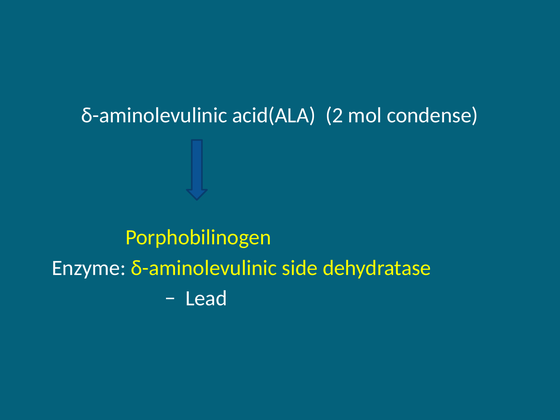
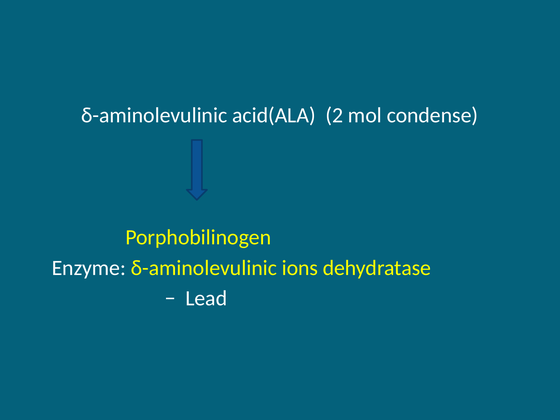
side: side -> ions (300, 268)
